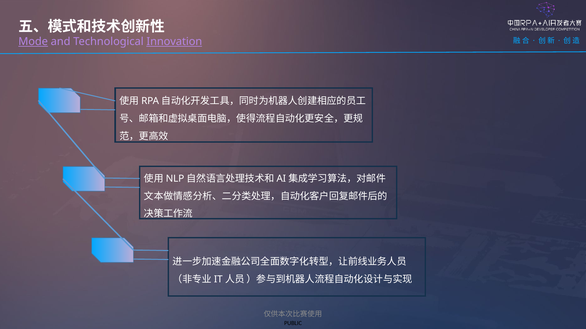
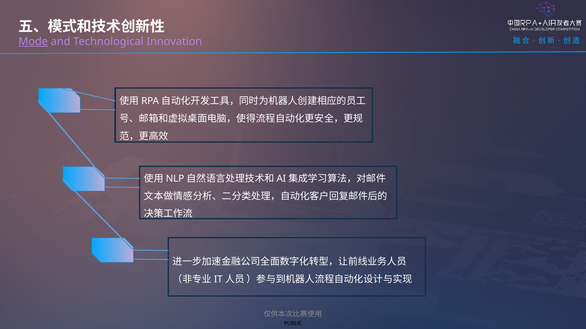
Innovation underline: present -> none (174, 42)
